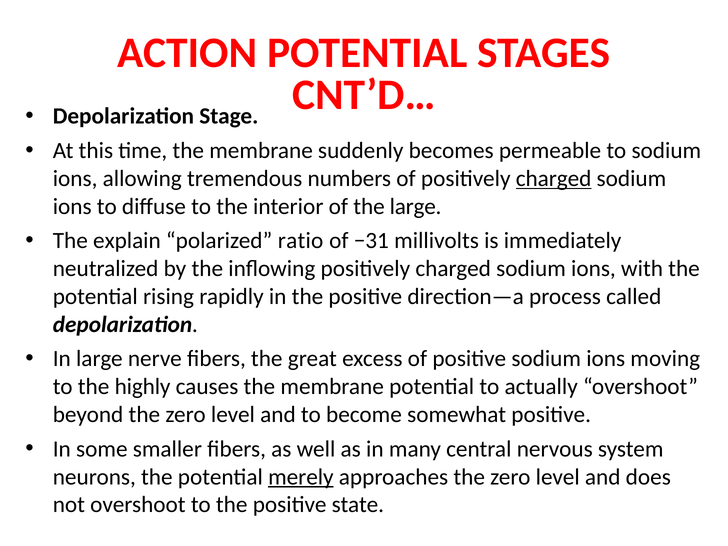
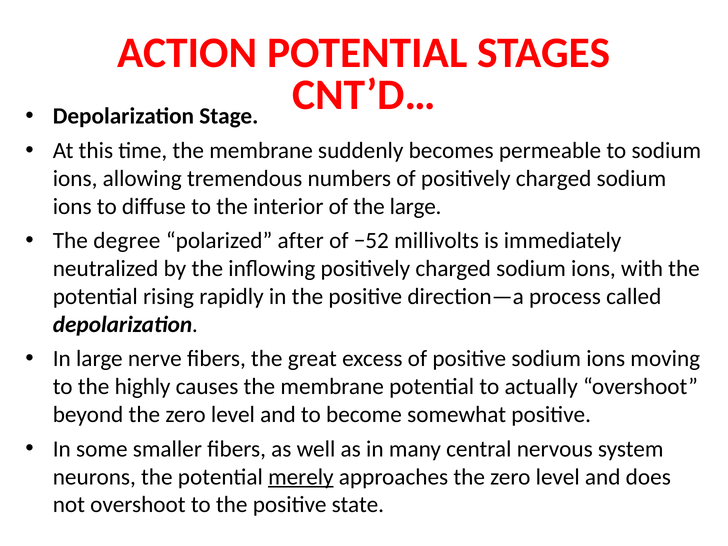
charged underline: present -> none (554, 179)
explain: explain -> degree (127, 241)
ratio: ratio -> after (301, 241)
−31: −31 -> −52 (371, 241)
